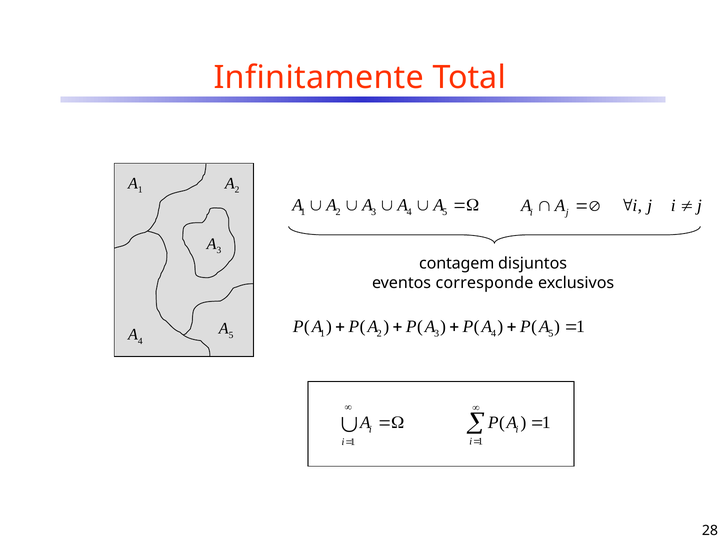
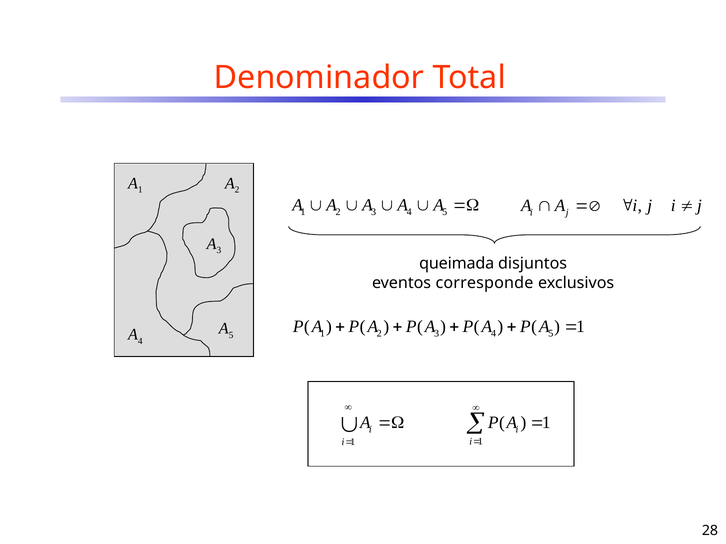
Infinitamente: Infinitamente -> Denominador (319, 78)
contagem: contagem -> queimada (457, 264)
